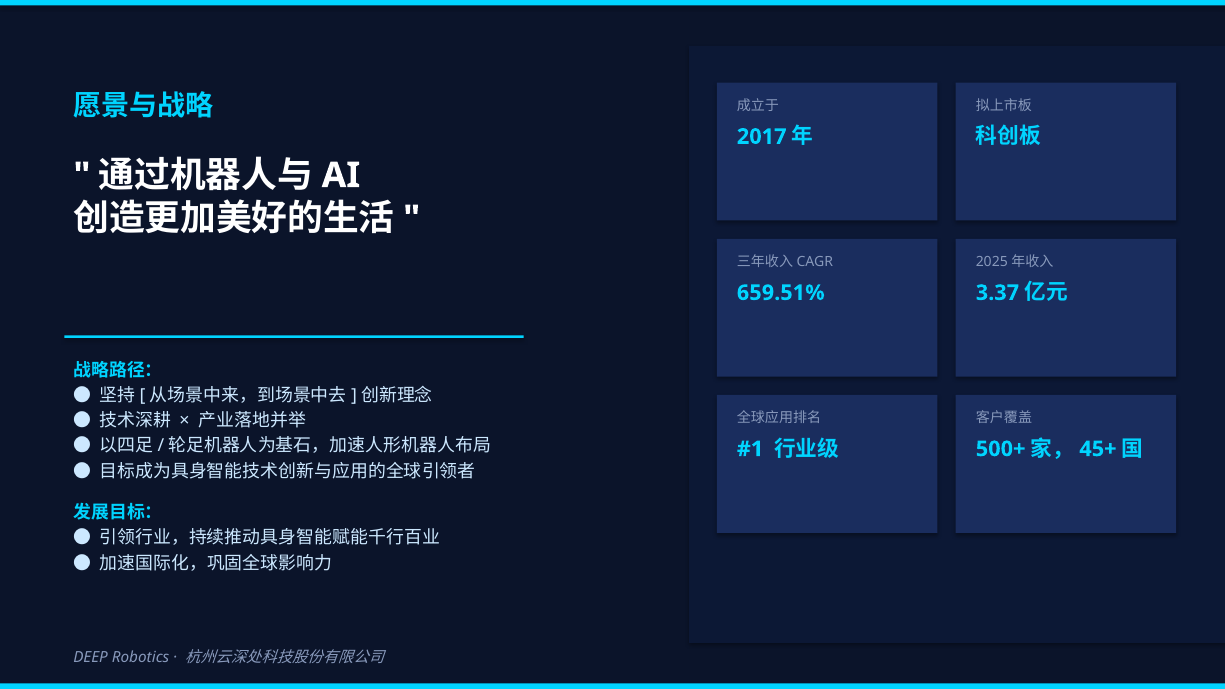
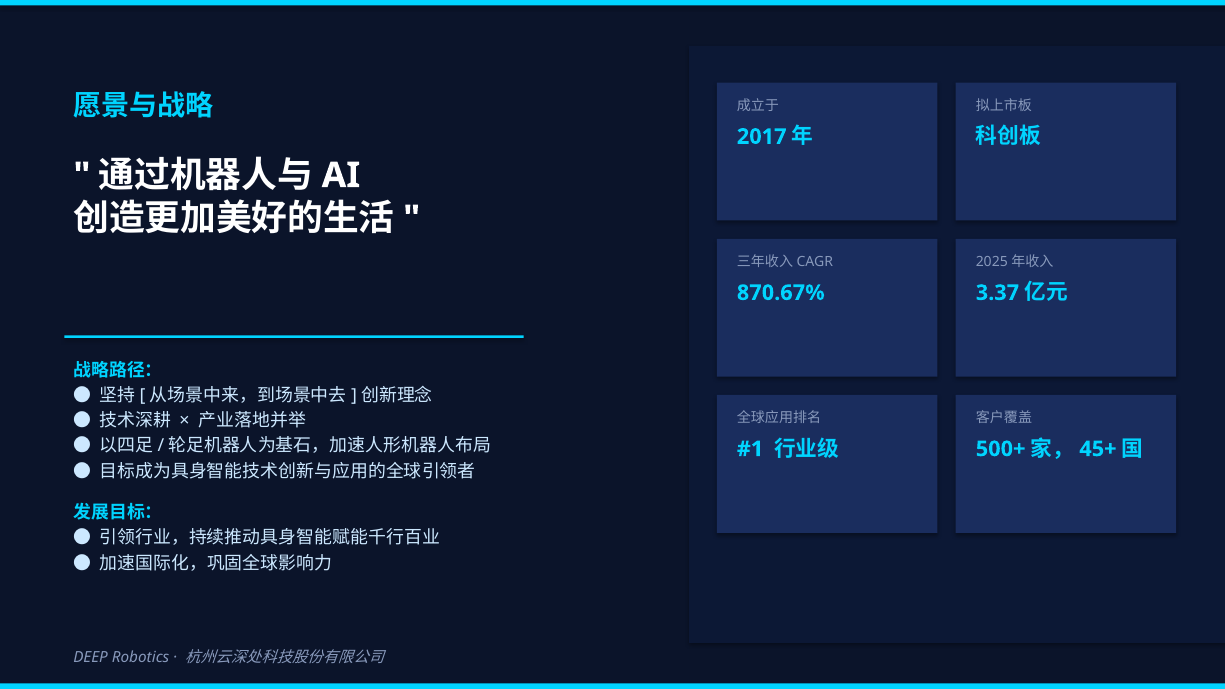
659.51%: 659.51% -> 870.67% (781, 293)
